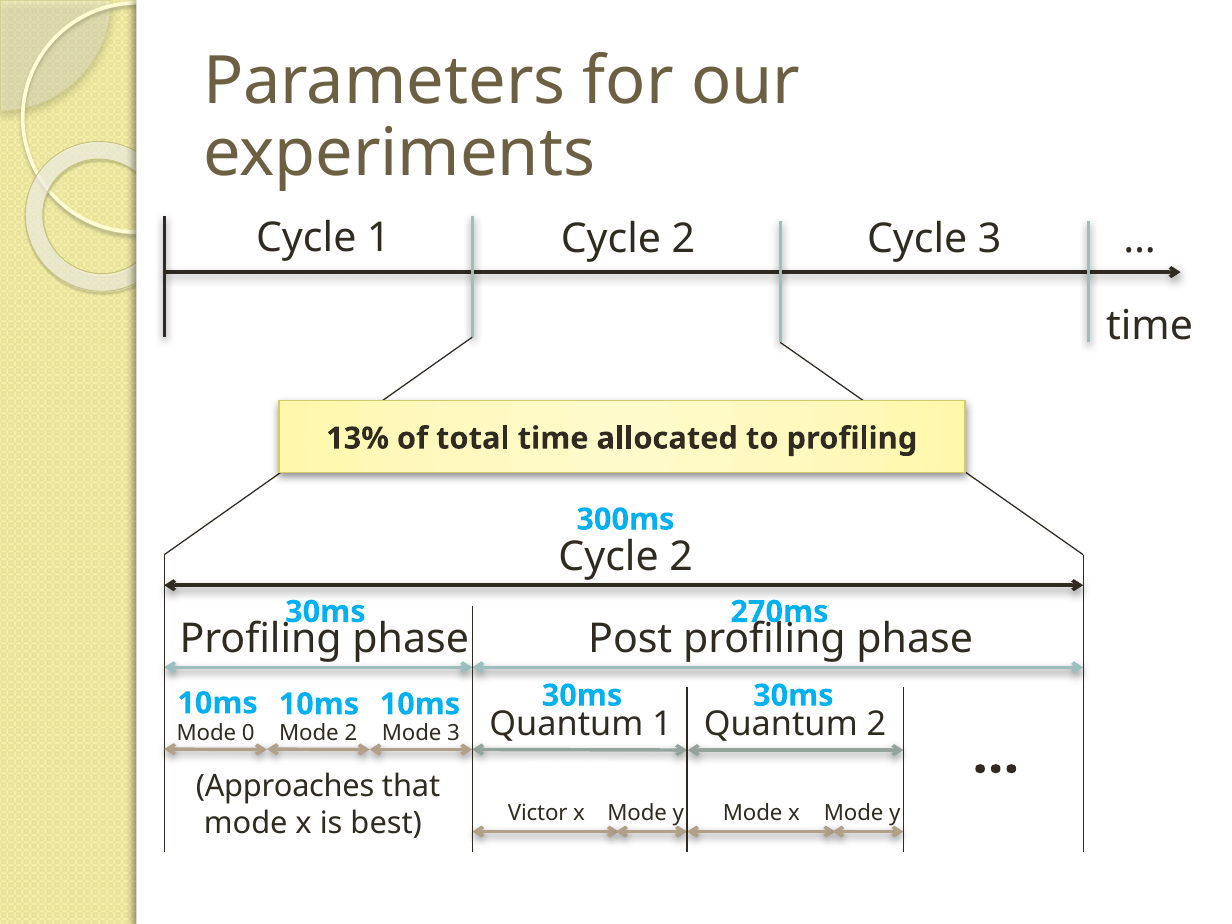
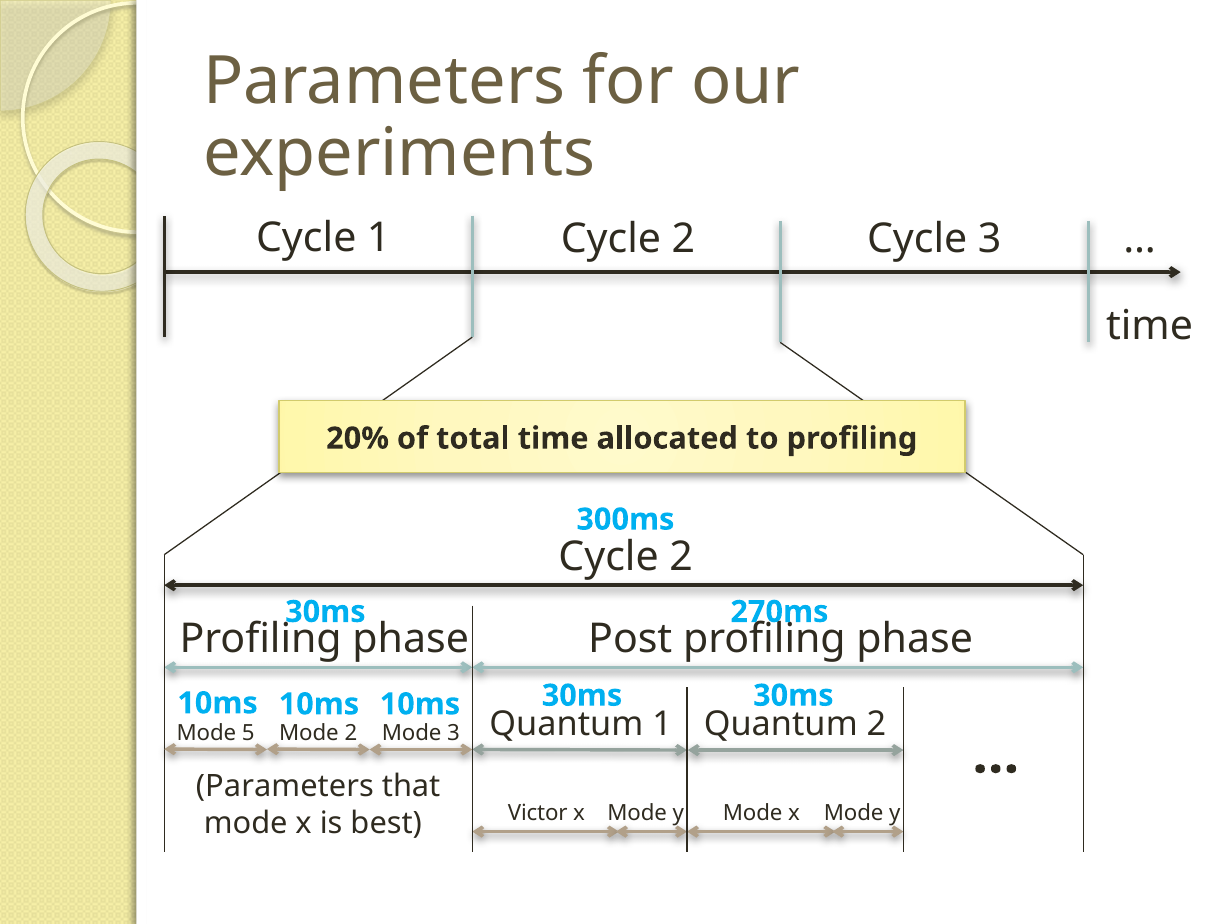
13%: 13% -> 20% (358, 438)
0: 0 -> 5 (248, 733)
Approaches: Approaches -> Parameters (285, 786)
